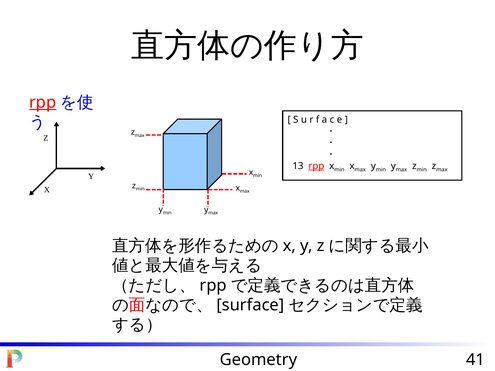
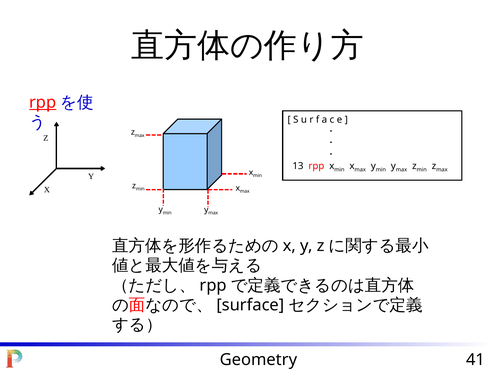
rpp underline: present -> none (316, 166)
